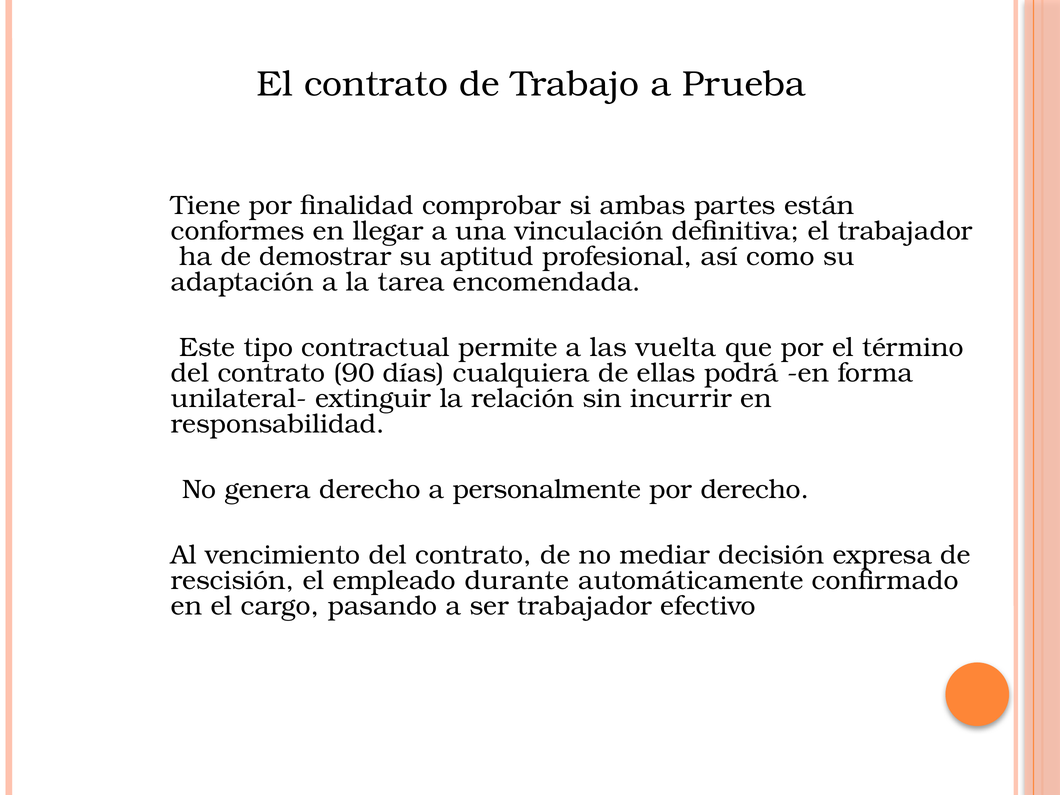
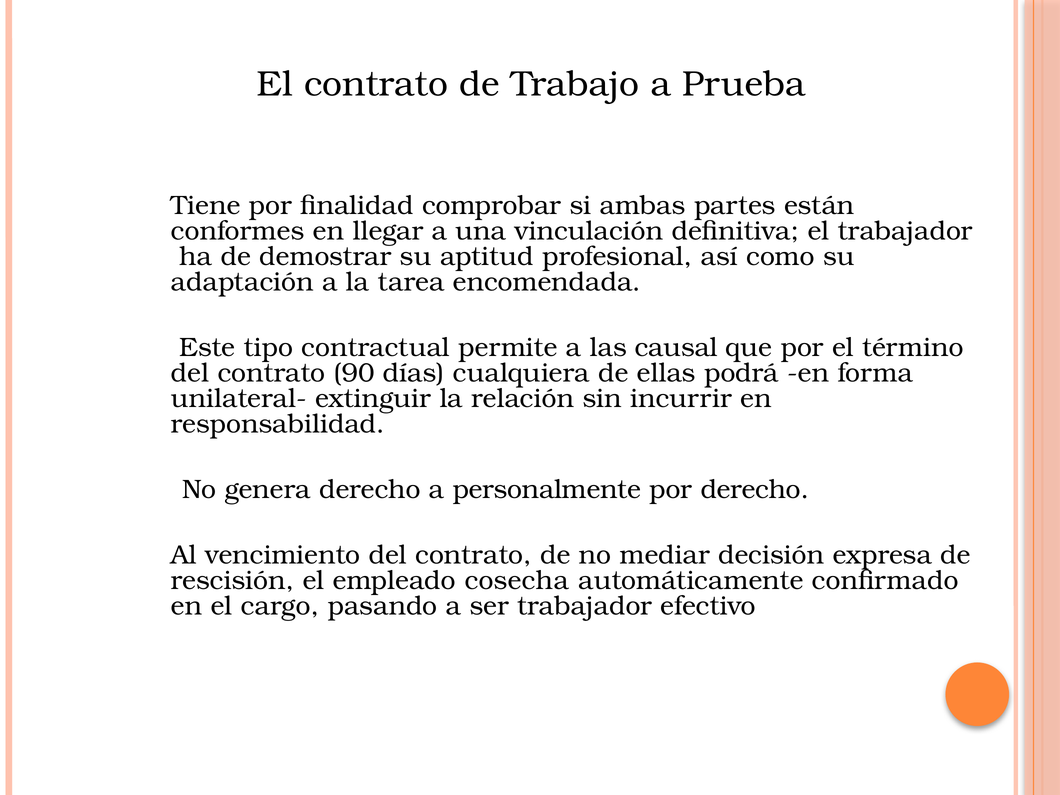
vuelta: vuelta -> causal (676, 348)
durante: durante -> cosecha (517, 581)
